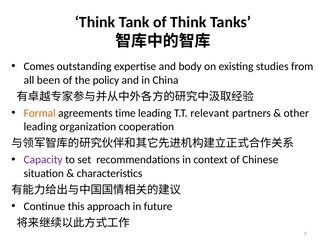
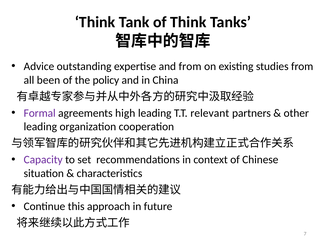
Comes: Comes -> Advice (39, 66)
and body: body -> from (190, 66)
Formal colour: orange -> purple (40, 113)
time: time -> high (125, 113)
